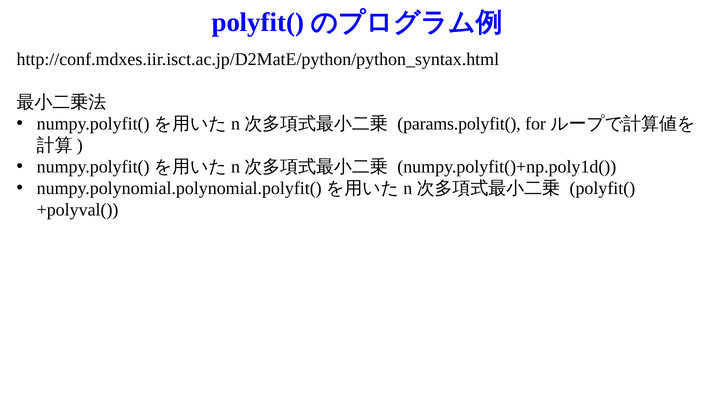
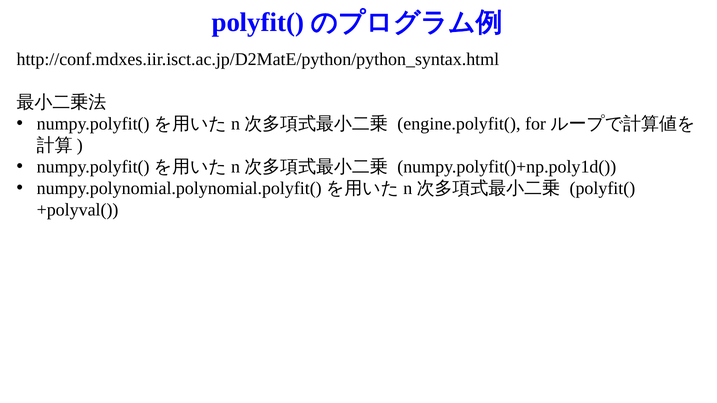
params.polyfit(: params.polyfit( -> engine.polyfit( (459, 124)
